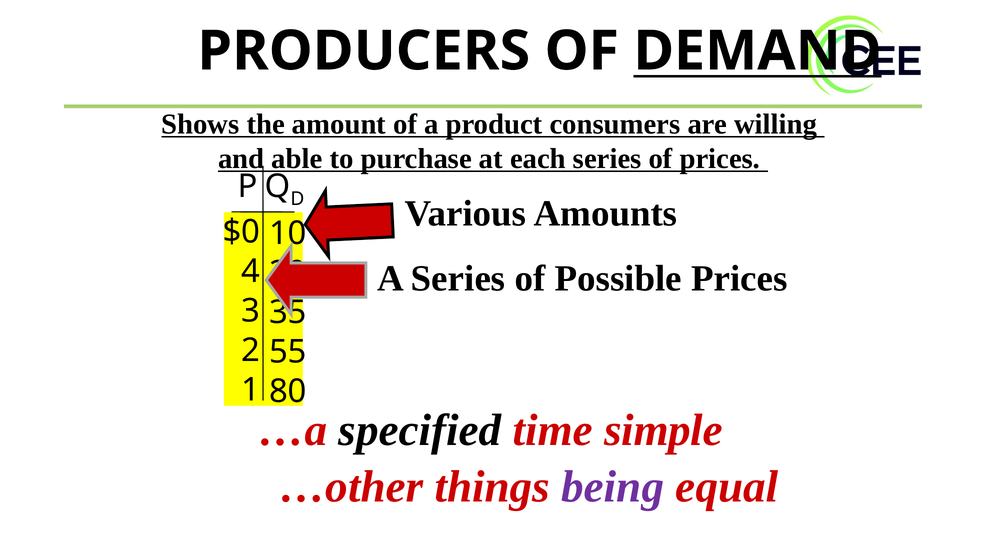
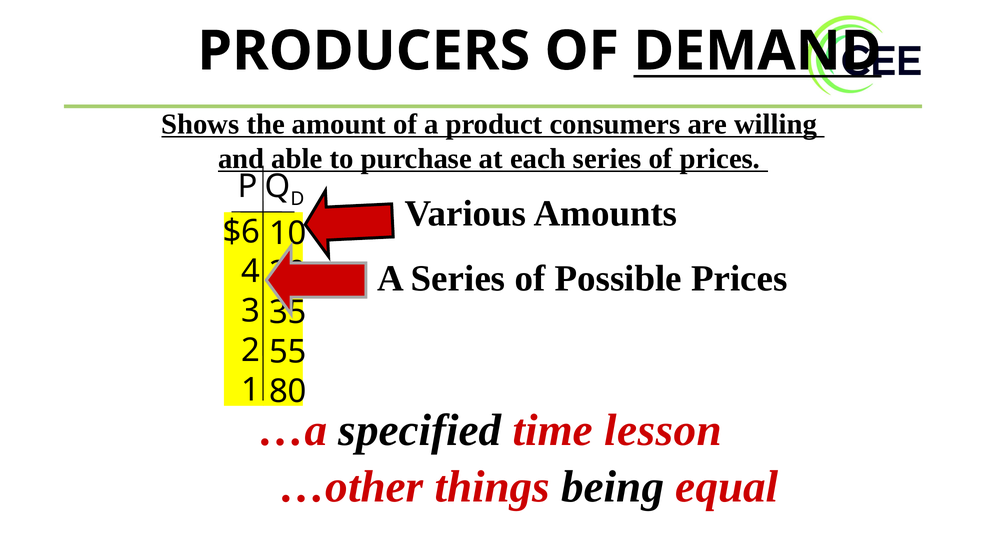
$0: $0 -> $6 (241, 232)
simple: simple -> lesson (663, 430)
being colour: purple -> black (613, 486)
